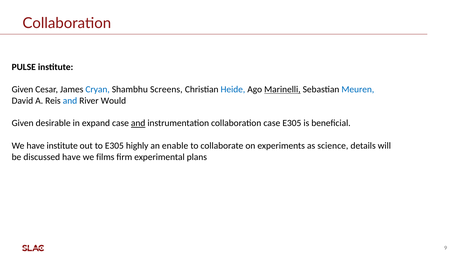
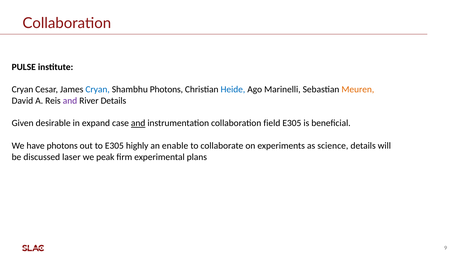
Given: Given -> Cryan (22, 90)
Shambhu Screens: Screens -> Photons (166, 90)
Marinelli underline: present -> none (282, 90)
Meuren colour: blue -> orange (358, 90)
and colour: blue -> purple (70, 101)
River Would: Would -> Details (113, 101)
collaboration case: case -> field (272, 123)
have institute: institute -> photons (62, 146)
discussed have: have -> laser (71, 157)
films: films -> peak (105, 157)
